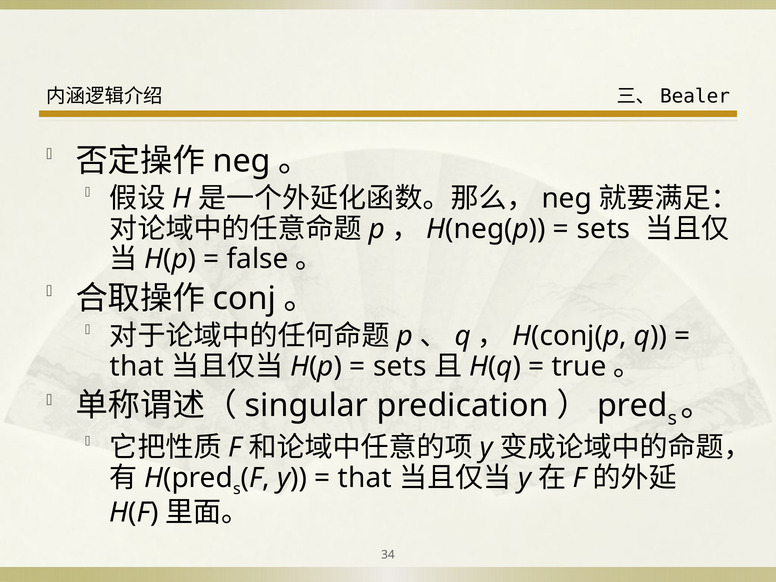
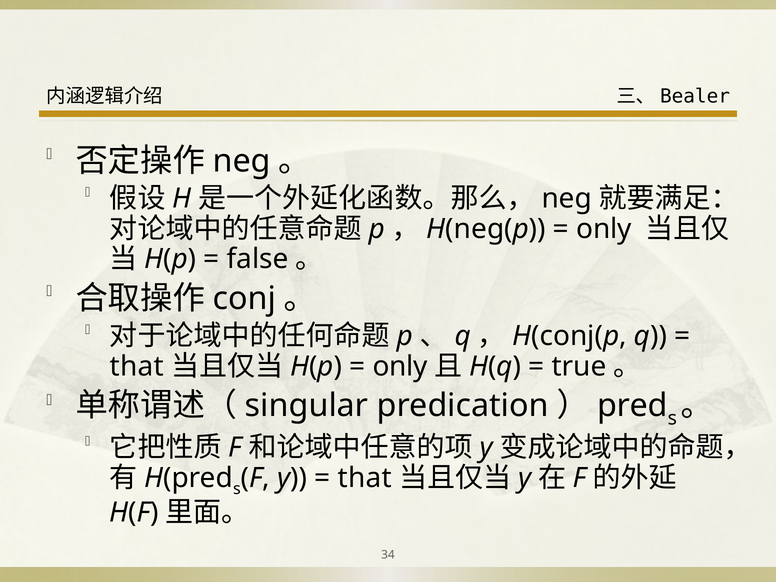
sets: sets -> only (604, 229)
sets: sets -> only (400, 366)
